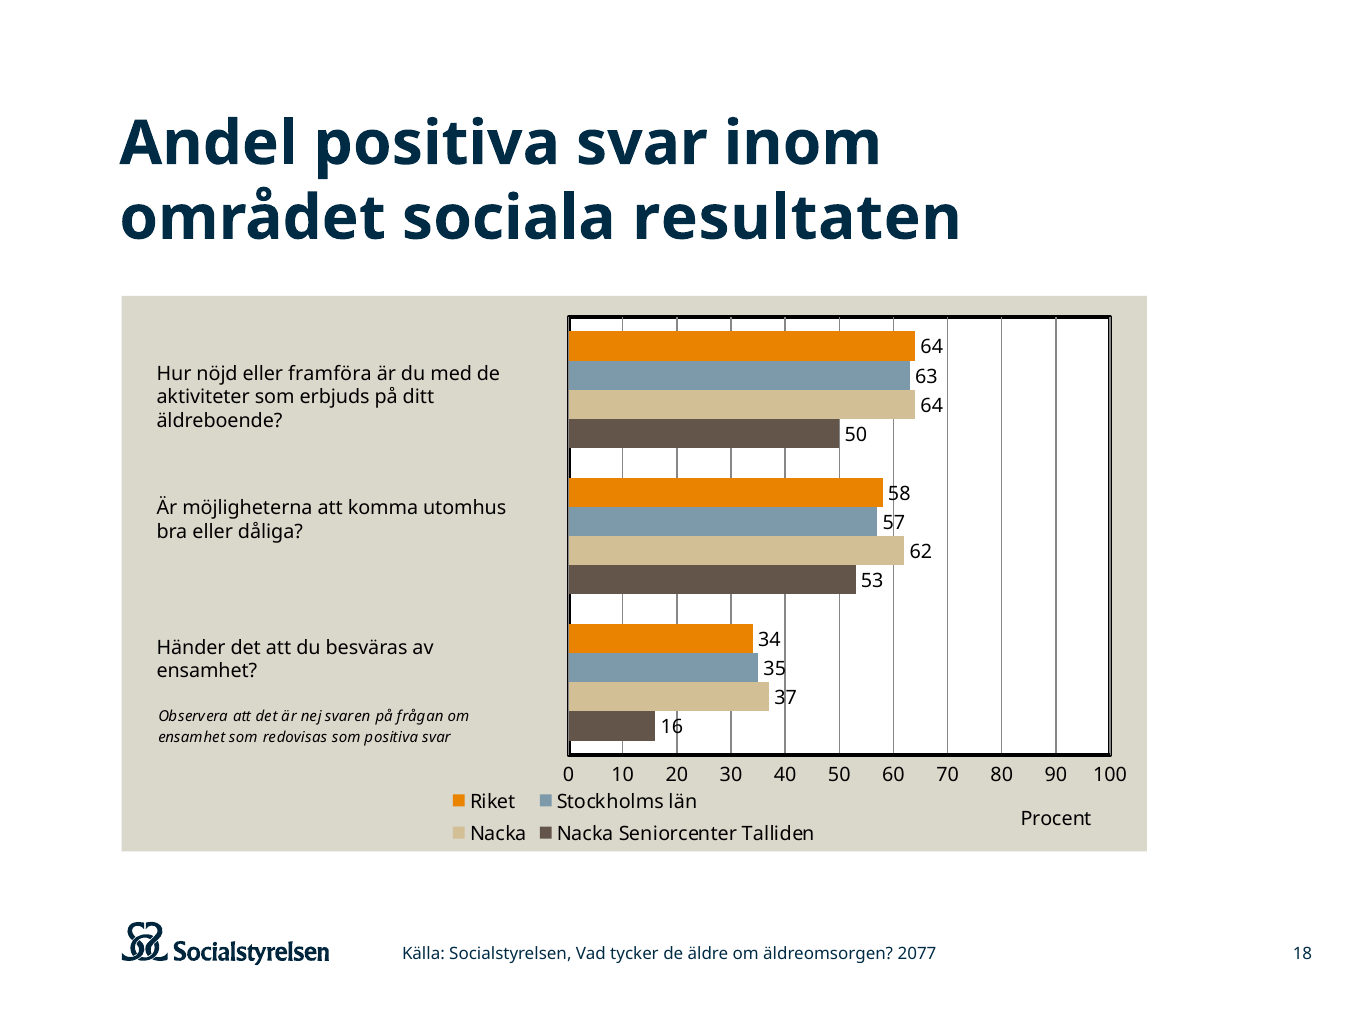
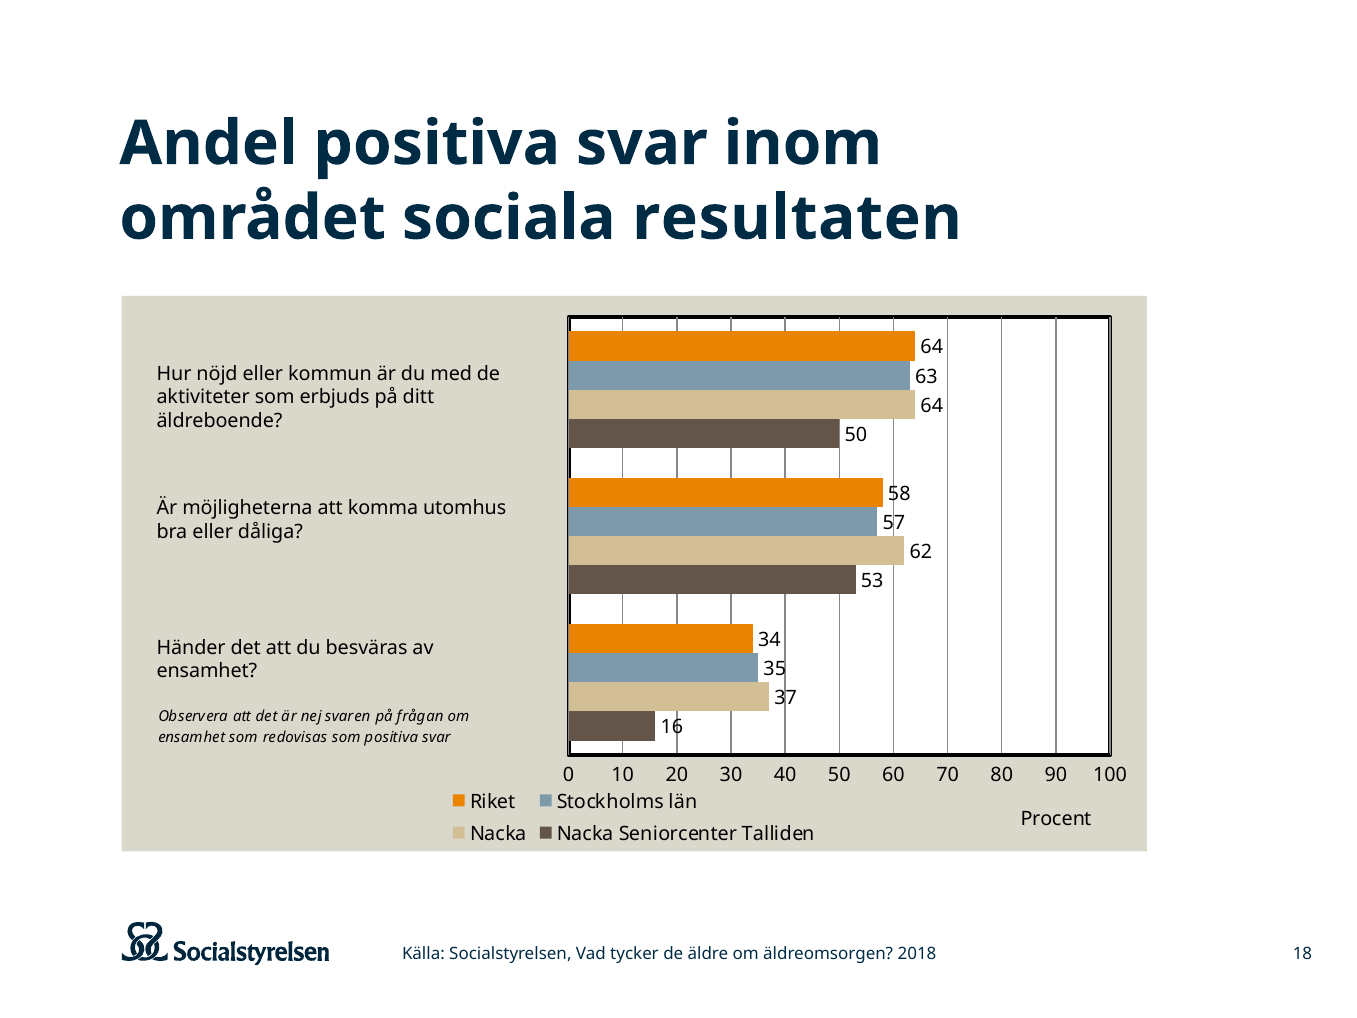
framföra: framföra -> kommun (330, 374)
2077: 2077 -> 2018 (917, 954)
